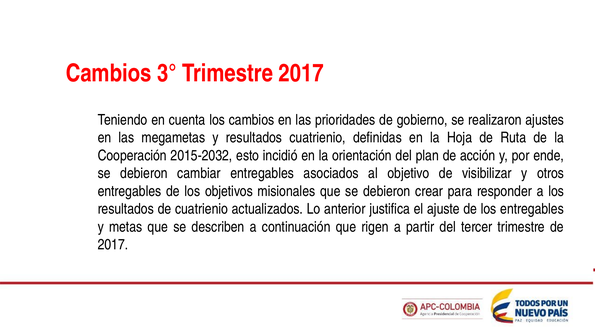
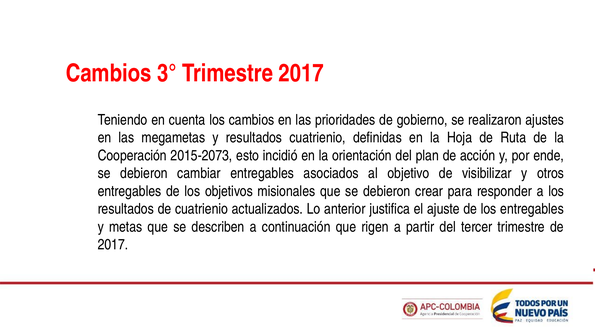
2015-2032: 2015-2032 -> 2015-2073 (201, 156)
